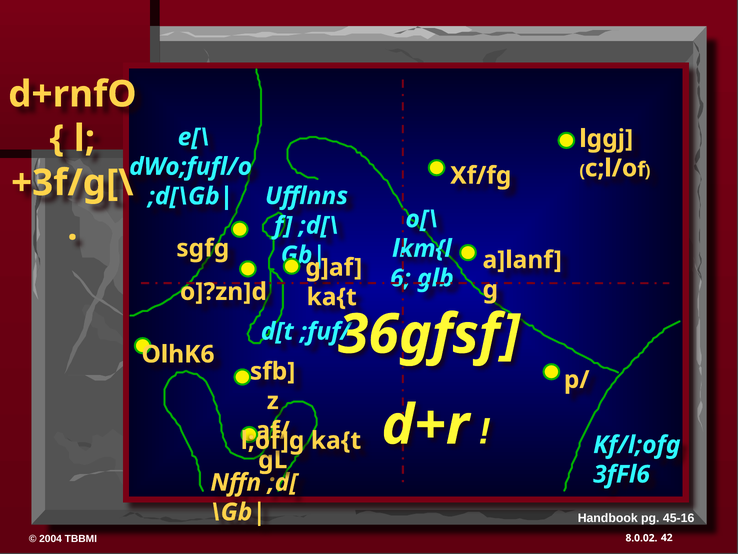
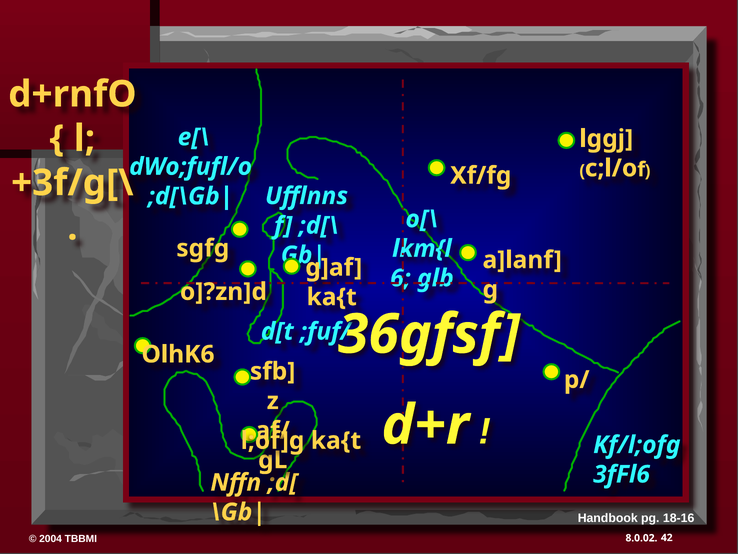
45-16: 45-16 -> 18-16 (679, 518)
